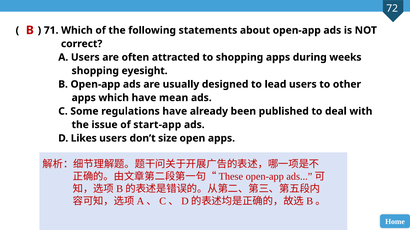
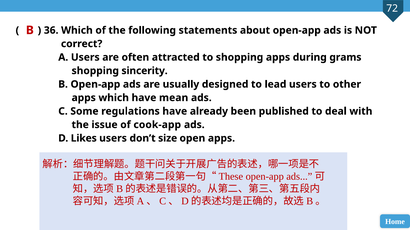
71: 71 -> 36 (51, 30)
weeks: weeks -> grams (345, 57)
eyesight: eyesight -> sincerity (145, 71)
start-app: start-app -> cook-app (157, 125)
